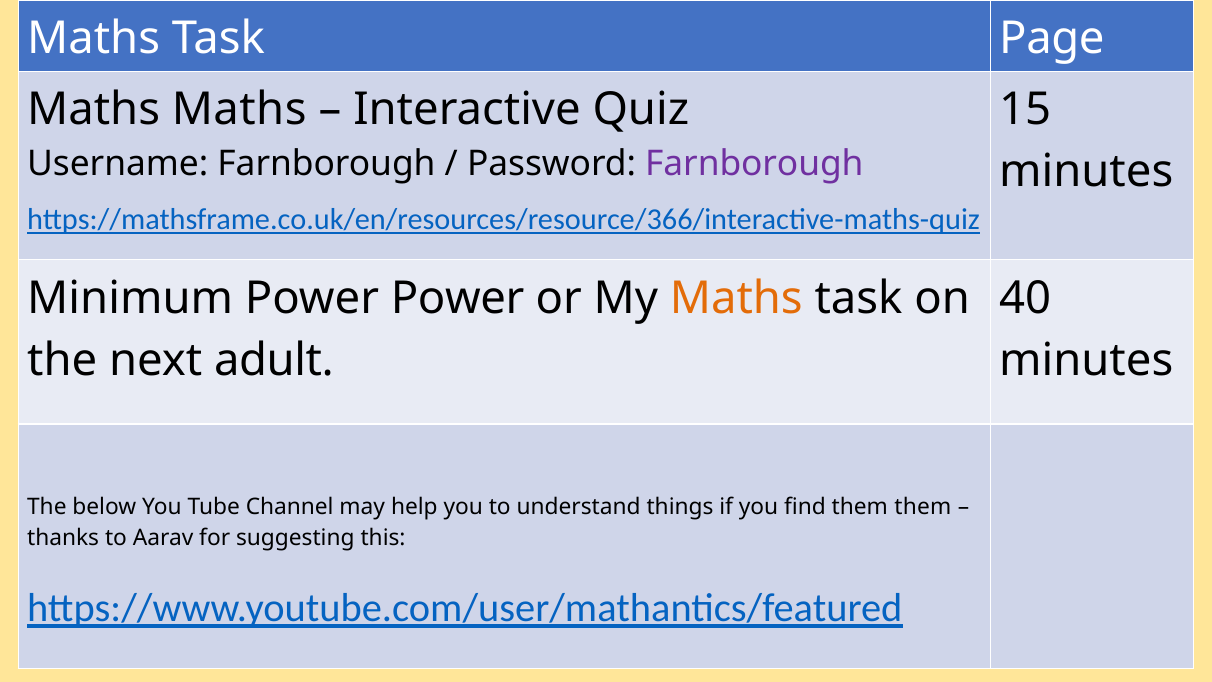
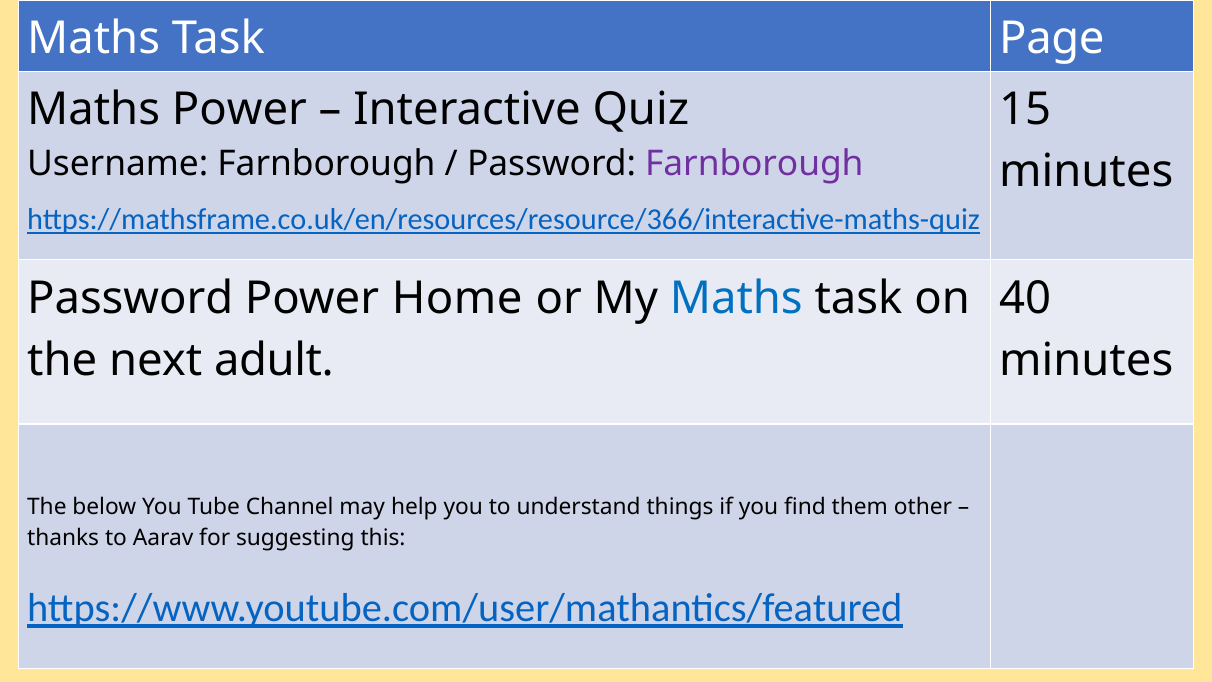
Maths Maths: Maths -> Power (239, 109)
Minimum: Minimum -> Password (130, 298)
Power Power: Power -> Home (457, 298)
Maths colour: orange -> blue (736, 298)
them them: them -> other (923, 507)
